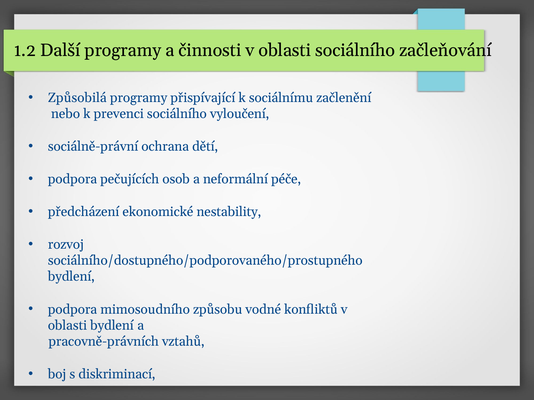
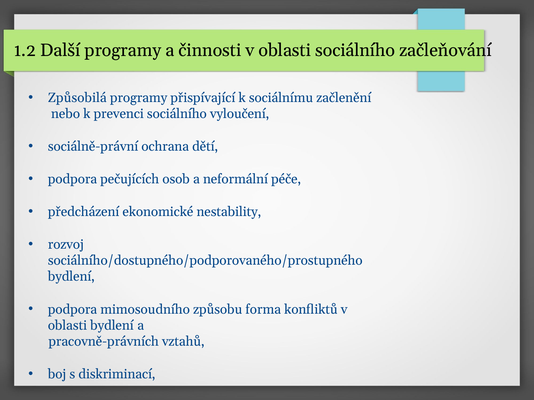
vodné: vodné -> forma (263, 310)
